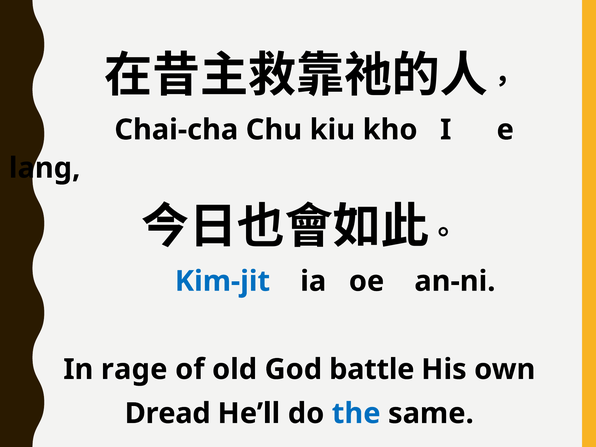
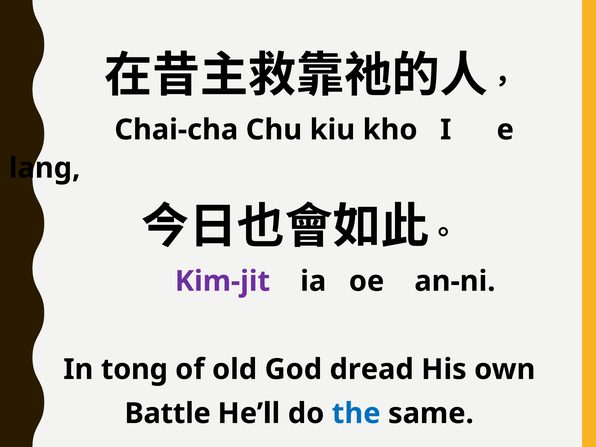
Kim-jit colour: blue -> purple (222, 281)
rage: rage -> tong (134, 369)
battle: battle -> dread (372, 369)
Dread: Dread -> Battle (168, 413)
